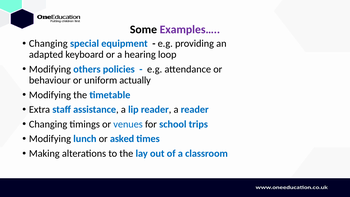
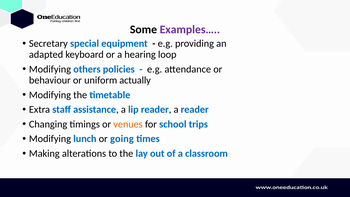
Changing: Changing -> Secretary (48, 43)
venues colour: blue -> orange (128, 124)
asked: asked -> going (122, 139)
